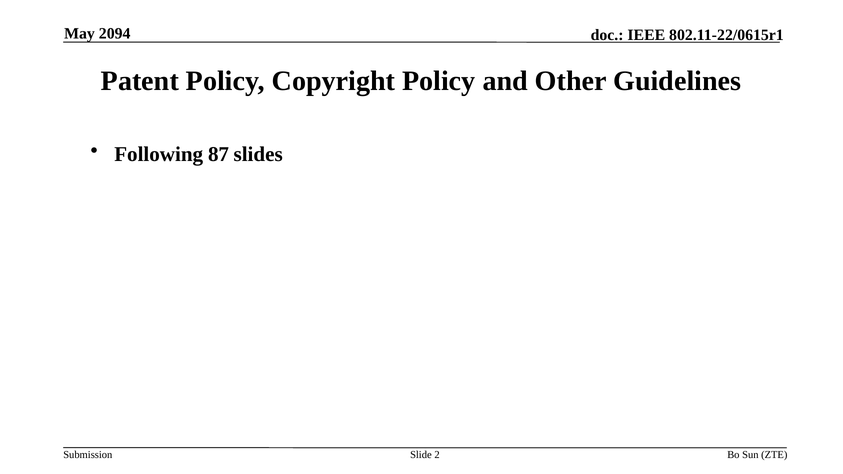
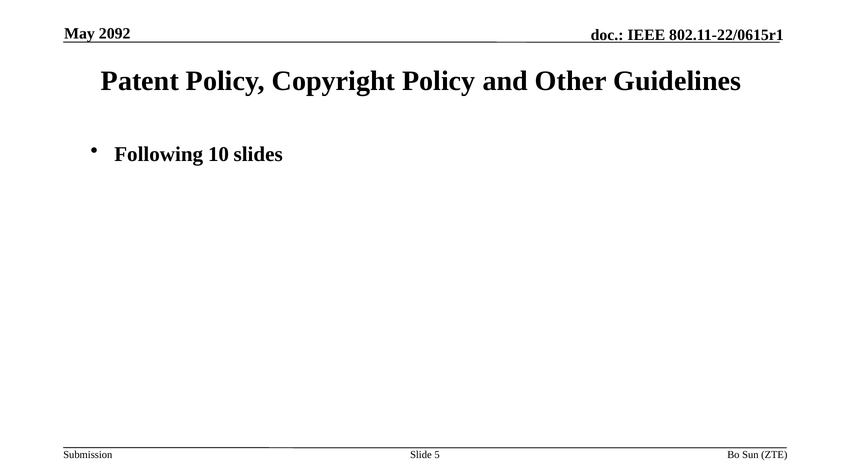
2094: 2094 -> 2092 (115, 34)
87: 87 -> 10 (218, 154)
2: 2 -> 5 (437, 455)
